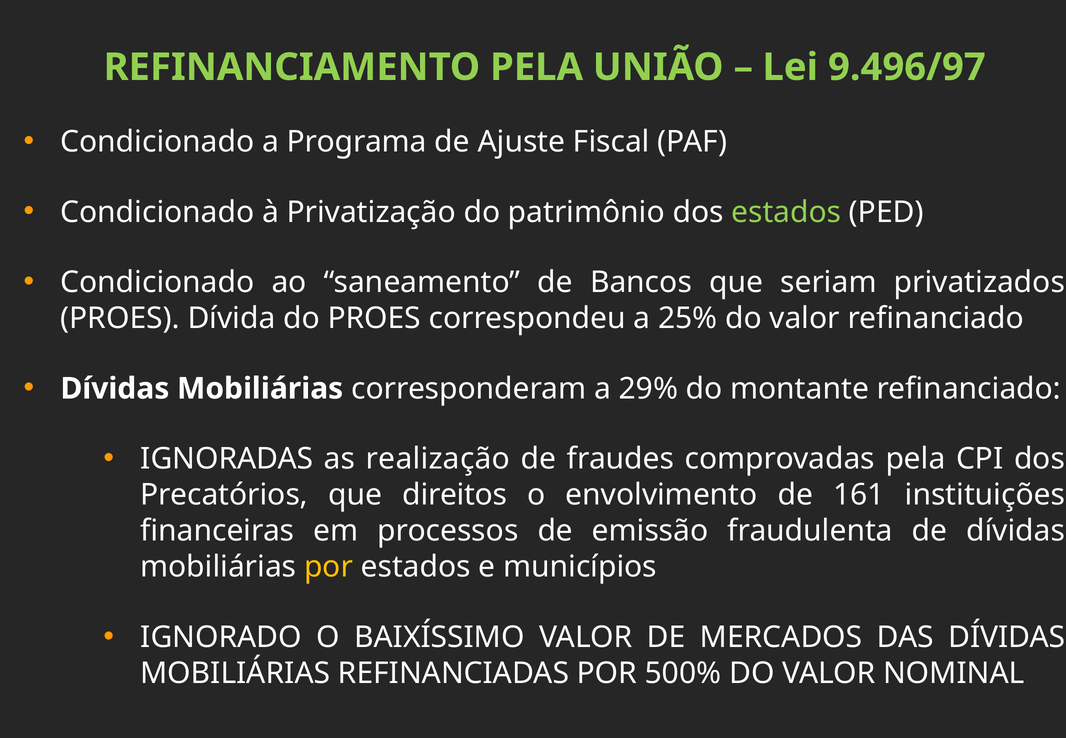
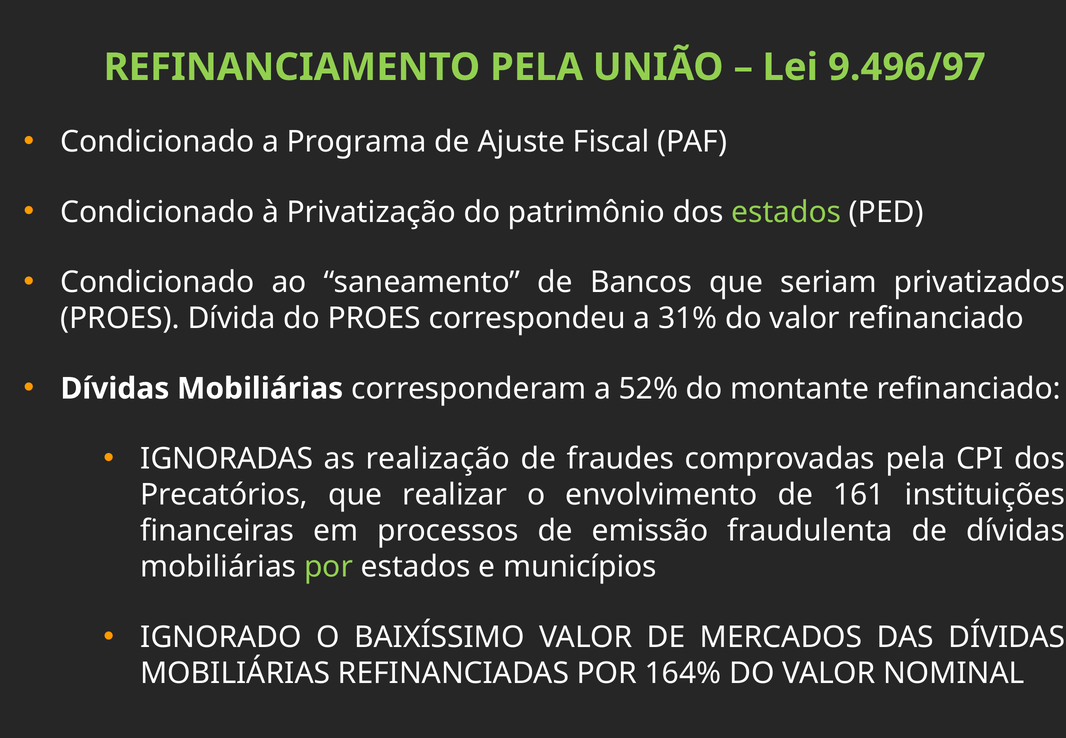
25%: 25% -> 31% (688, 318)
29%: 29% -> 52% (648, 389)
direitos: direitos -> realizar (455, 495)
por colour: yellow -> light green (329, 567)
500%: 500% -> 164% (683, 673)
